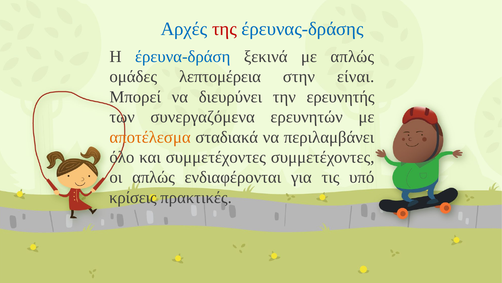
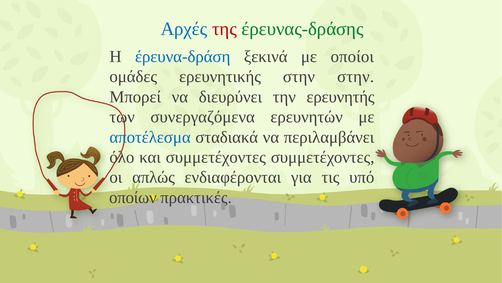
έρευνας-δράσης colour: blue -> green (303, 29)
με απλώς: απλώς -> οποίοι (352, 56)
λεπτομέρεια: λεπτομέρεια -> ερευνητικής (220, 77)
στην είναι: είναι -> στην (356, 77)
αποτέλεσμα colour: orange -> blue (150, 137)
κρίσεις: κρίσεις -> οποίων (133, 197)
